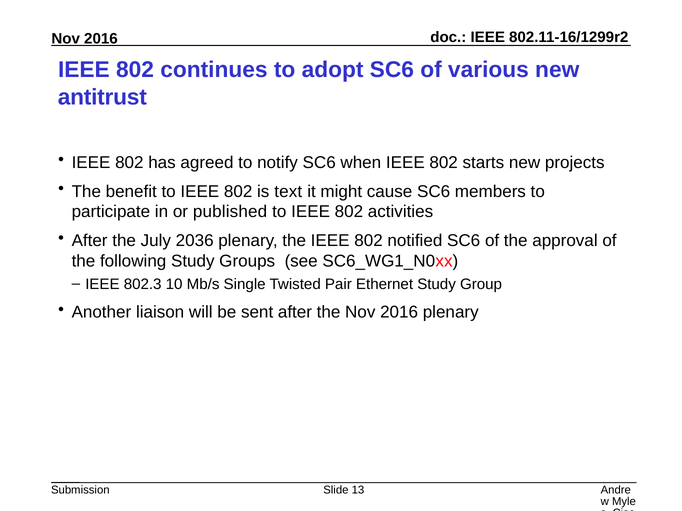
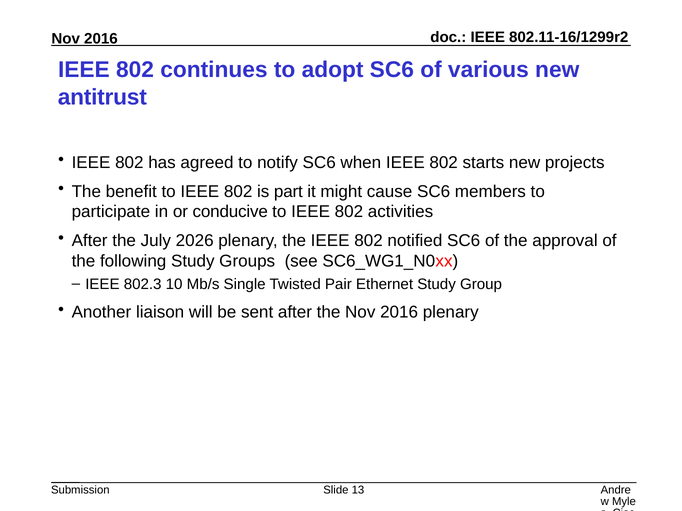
text: text -> part (288, 192)
published: published -> conducive (230, 212)
2036: 2036 -> 2026 (195, 241)
